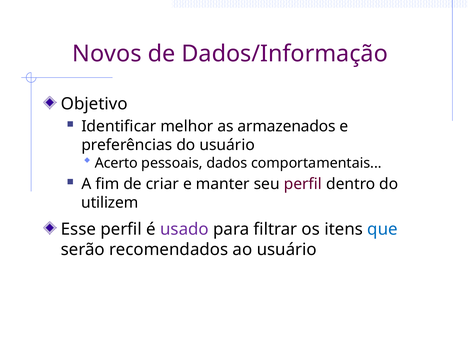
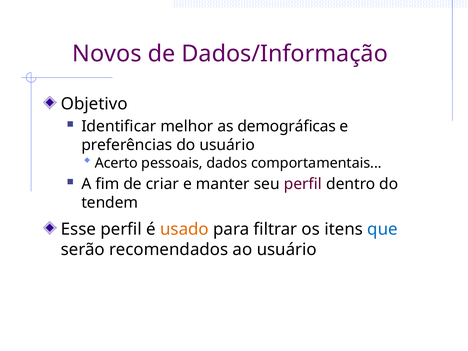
armazenados: armazenados -> demográficas (287, 126)
utilizem: utilizem -> tendem (110, 203)
usado colour: purple -> orange (185, 229)
